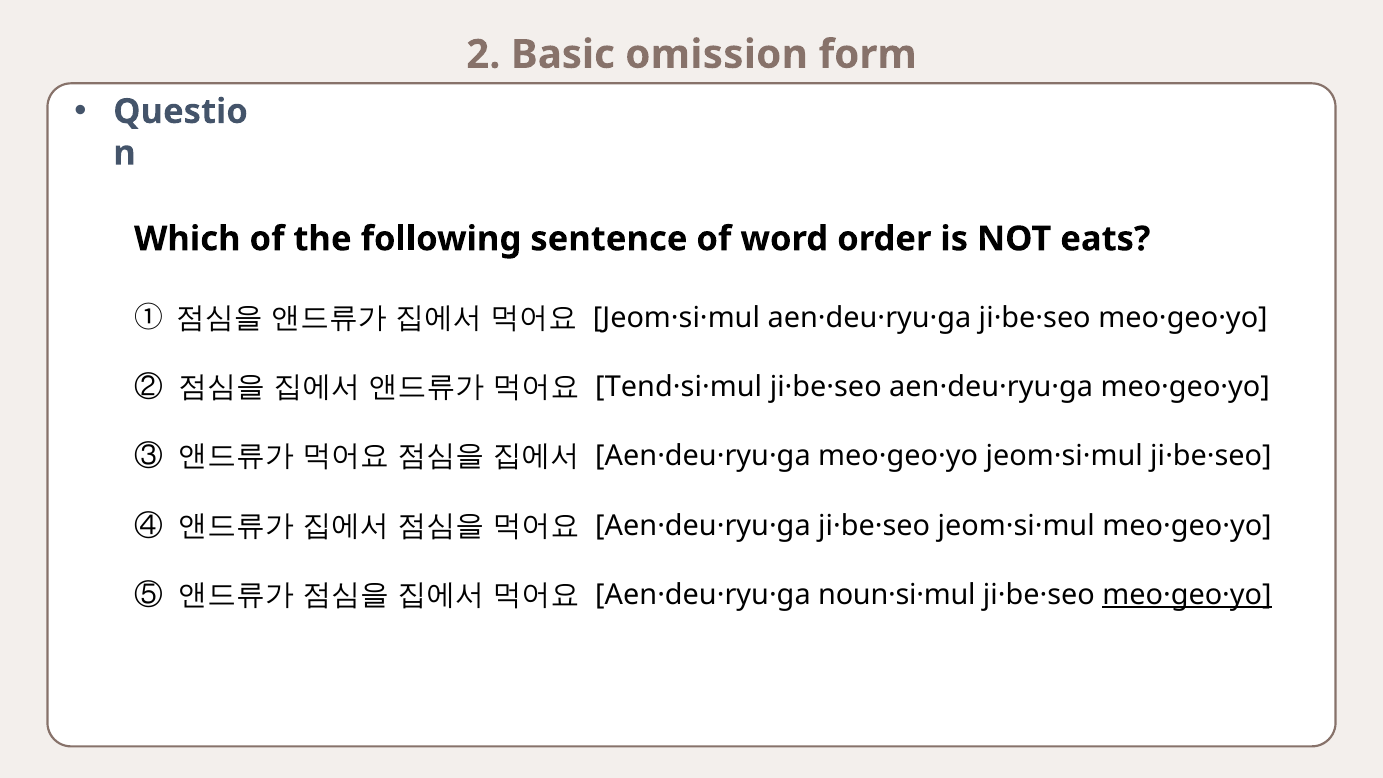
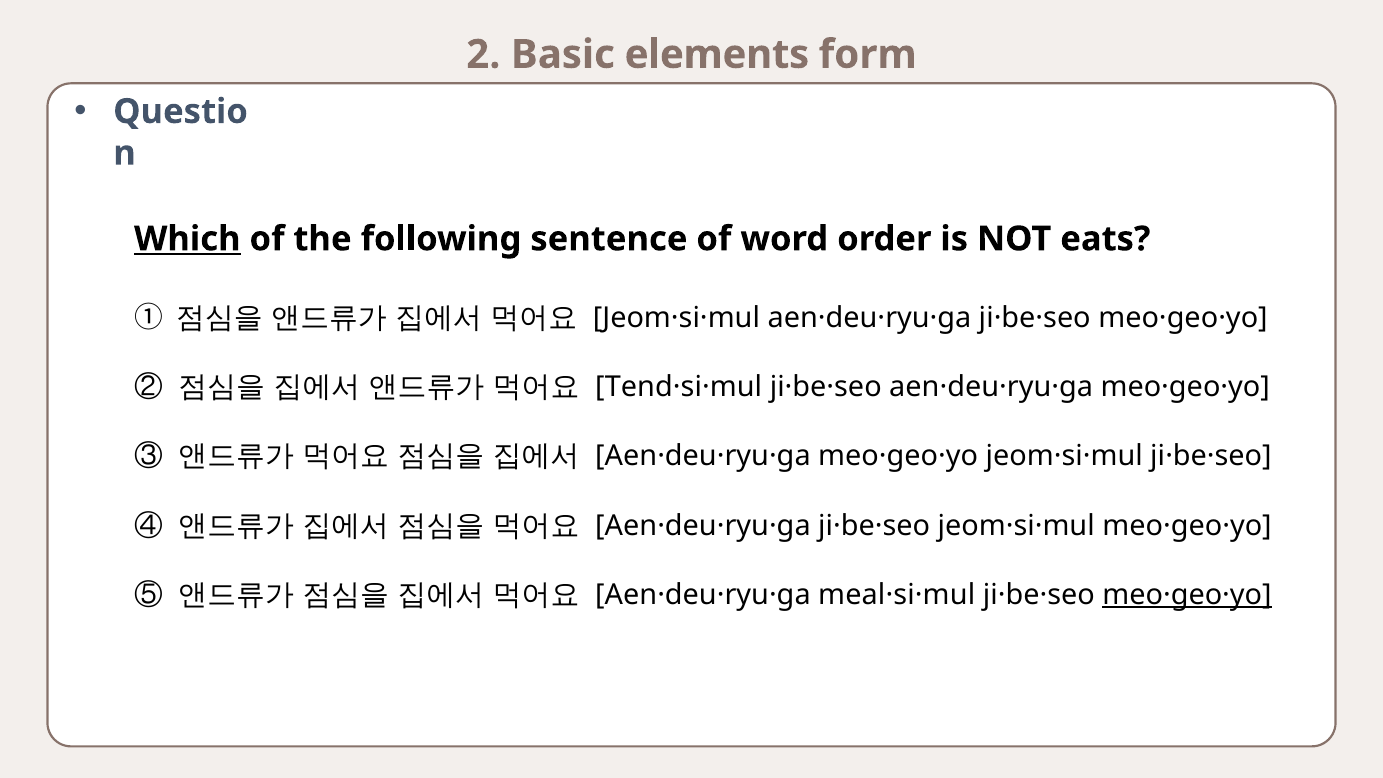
omission: omission -> elements (717, 55)
Which underline: none -> present (187, 239)
noun·si·mul: noun·si·mul -> meal·si·mul (897, 595)
